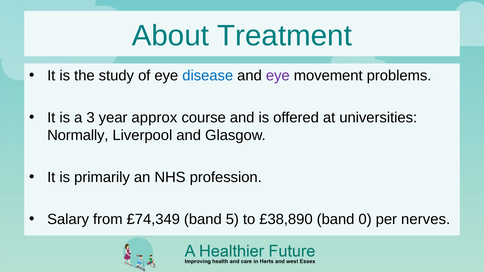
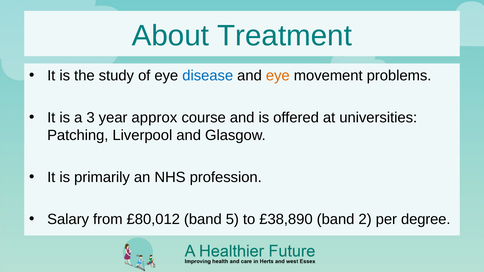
eye colour: purple -> orange (278, 76)
Normally: Normally -> Patching (78, 136)
£74,349: £74,349 -> £80,012 (153, 219)
0: 0 -> 2 (365, 219)
nerves: nerves -> degree (426, 219)
